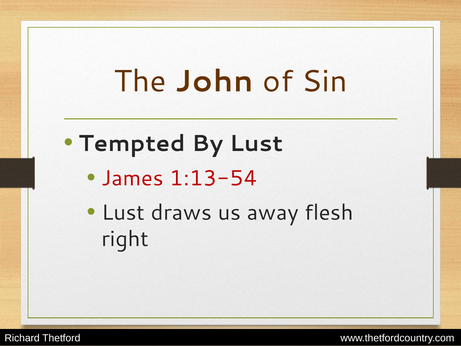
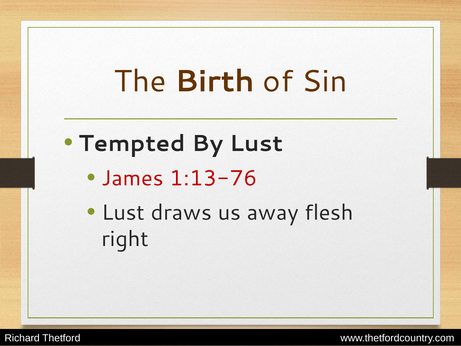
John: John -> Birth (215, 81)
1:13-54: 1:13-54 -> 1:13-76 (214, 178)
